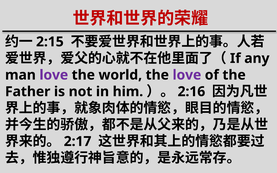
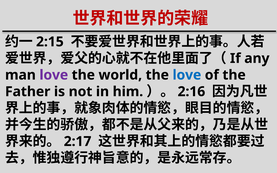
love colour: purple -> blue (187, 75)
